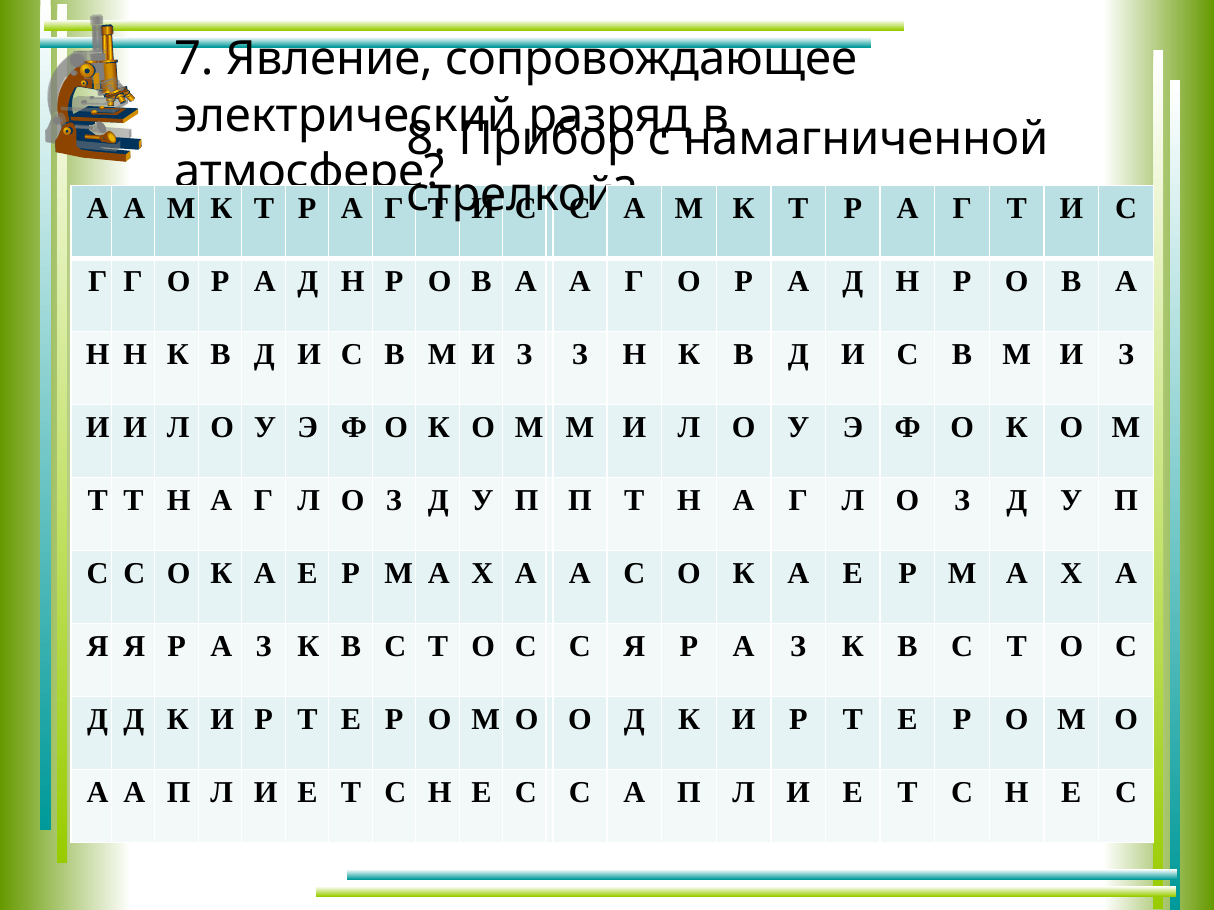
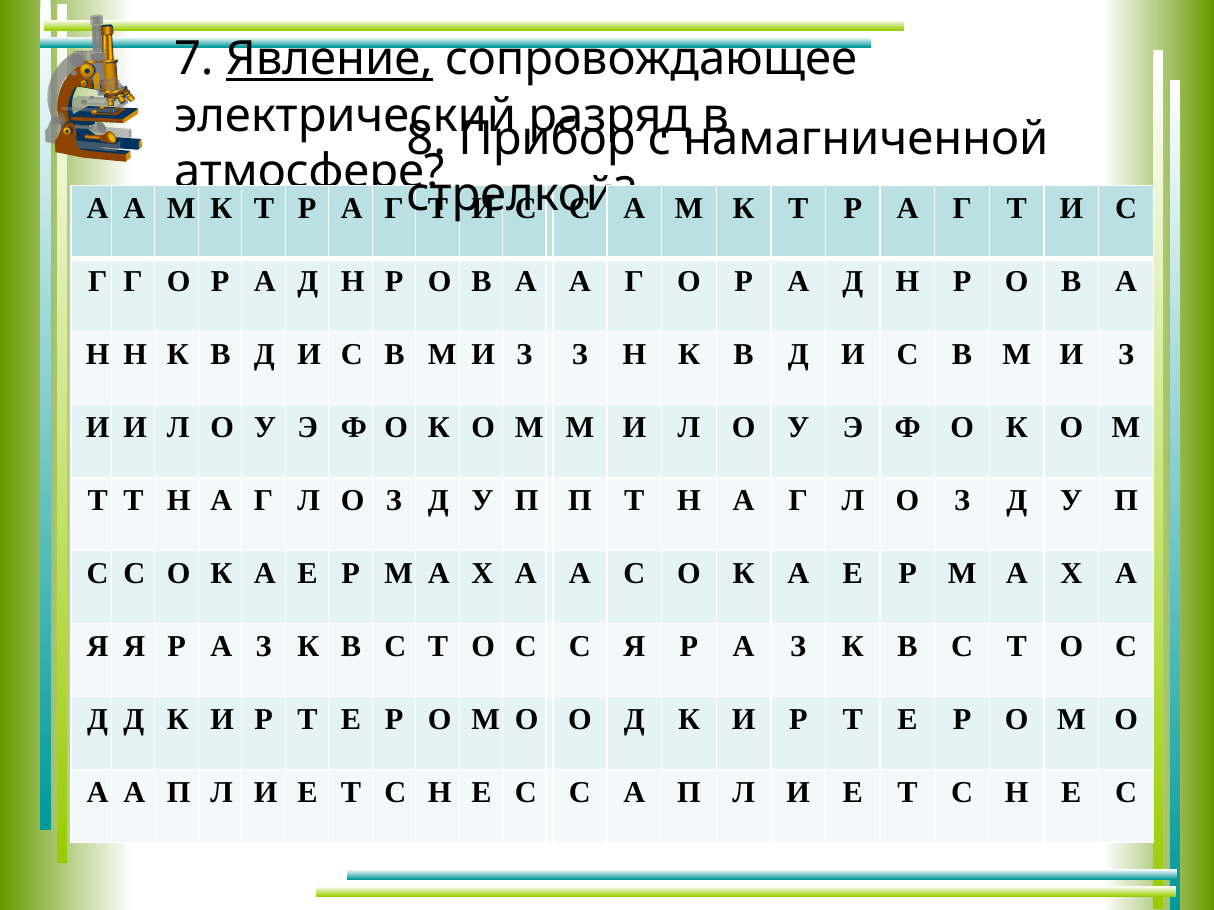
Явление underline: none -> present (329, 59)
